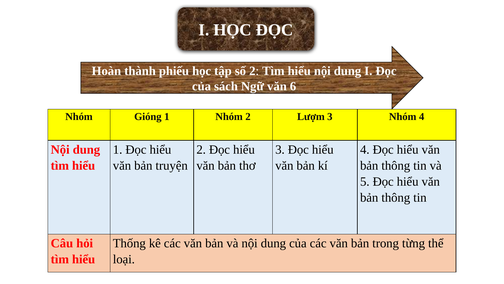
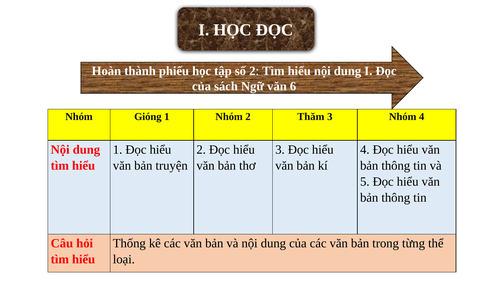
Lượm: Lượm -> Thăm (311, 117)
